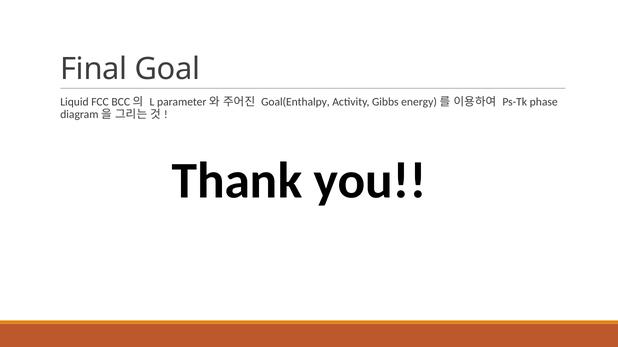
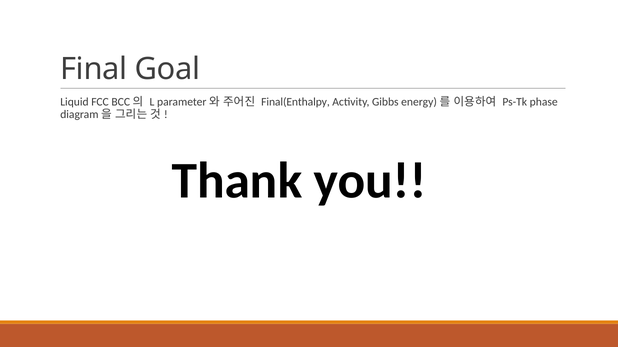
Goal(Enthalpy: Goal(Enthalpy -> Final(Enthalpy (295, 102)
